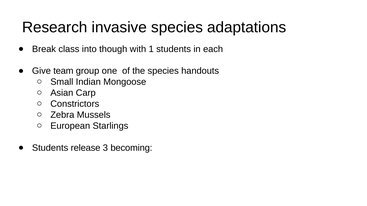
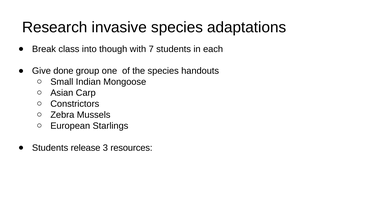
1: 1 -> 7 (151, 49)
team: team -> done (63, 71)
becoming: becoming -> resources (131, 148)
